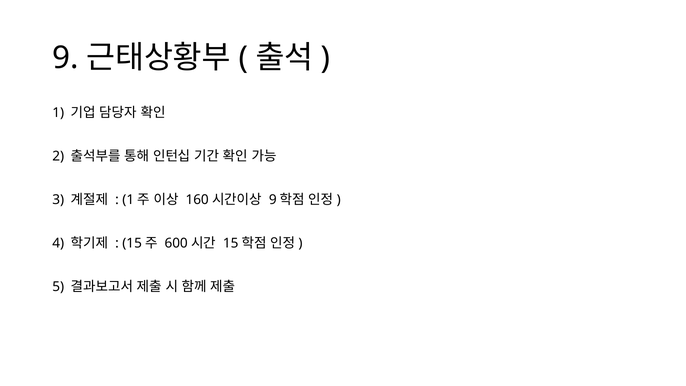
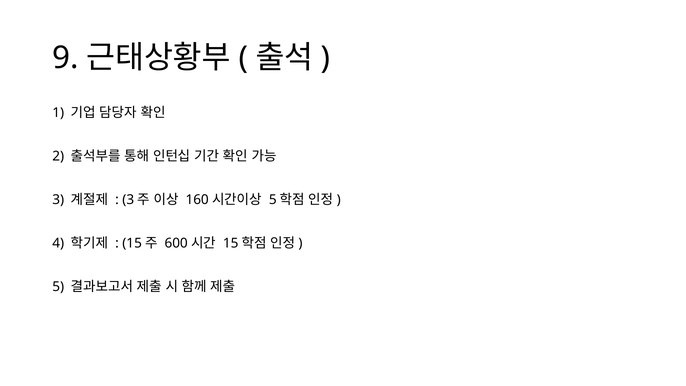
1: 1 -> 3 (128, 200)
9: 9 -> 5 (273, 200)
